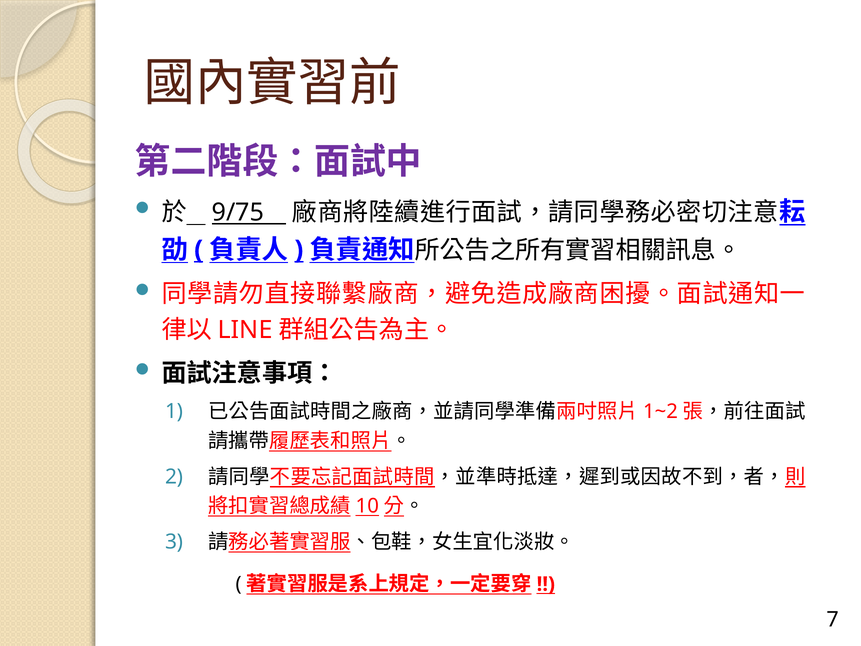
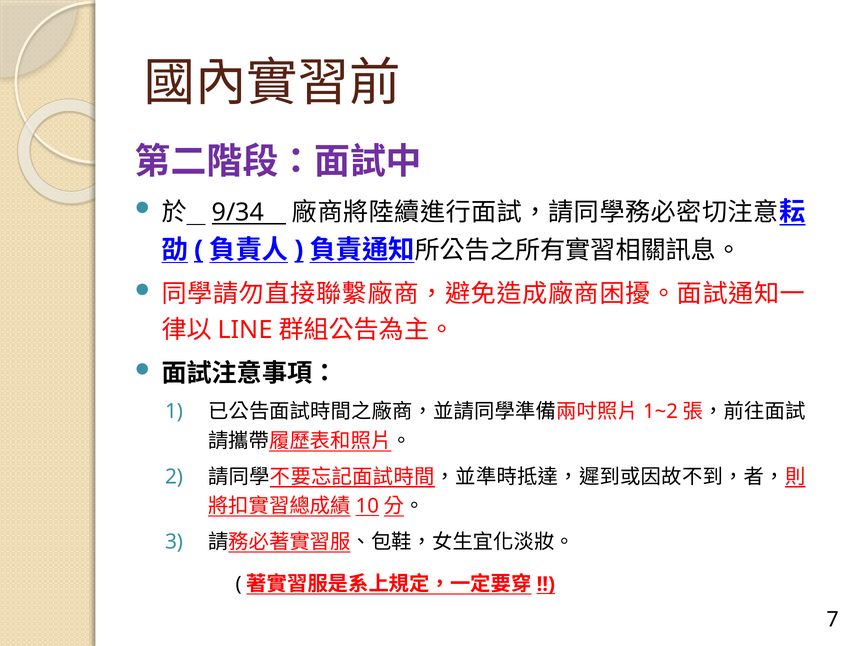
9/75: 9/75 -> 9/34 (238, 212)
